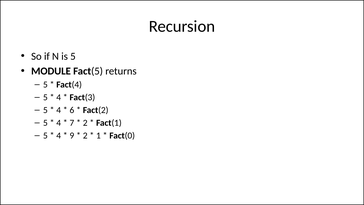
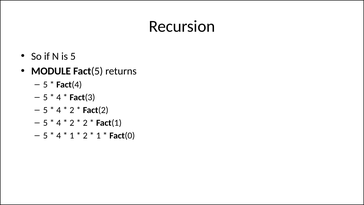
6: 6 -> 2 (72, 110)
7: 7 -> 2 (72, 123)
9: 9 -> 1 (72, 136)
